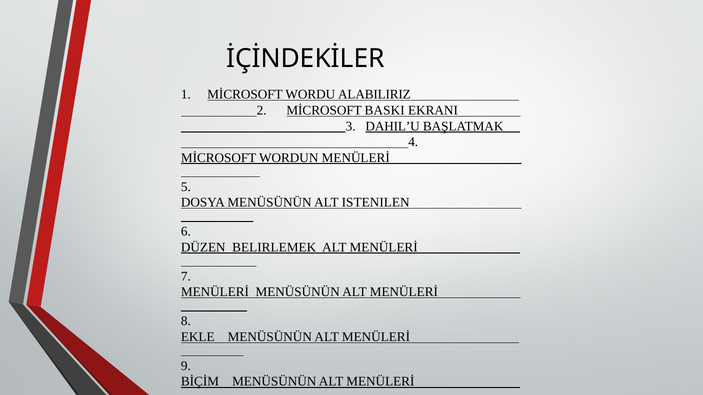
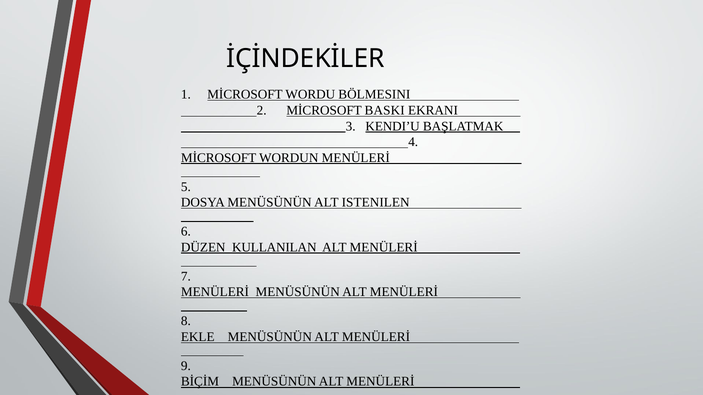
ALABILIRIZ: ALABILIRIZ -> BÖLMESINI (374, 95)
DAHIL’U: DAHIL’U -> KENDI’U (393, 126)
BELIRLEMEK: BELIRLEMEK -> KULLANILAN (274, 248)
